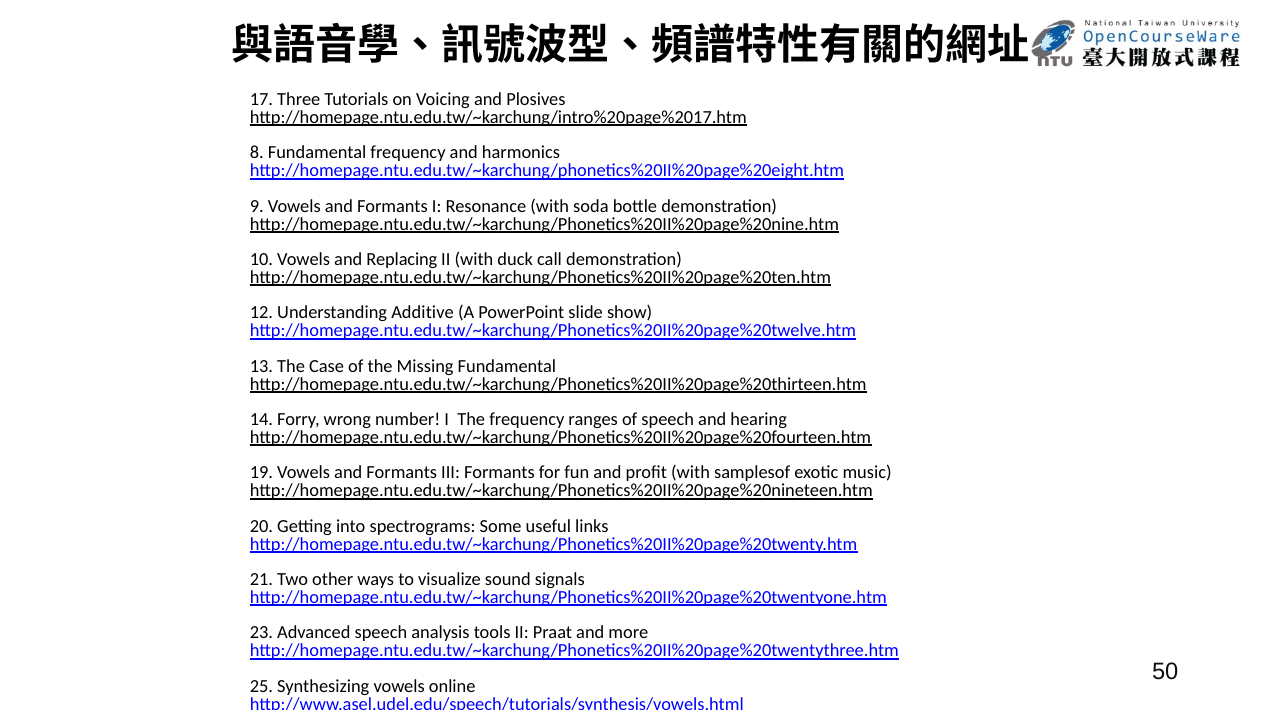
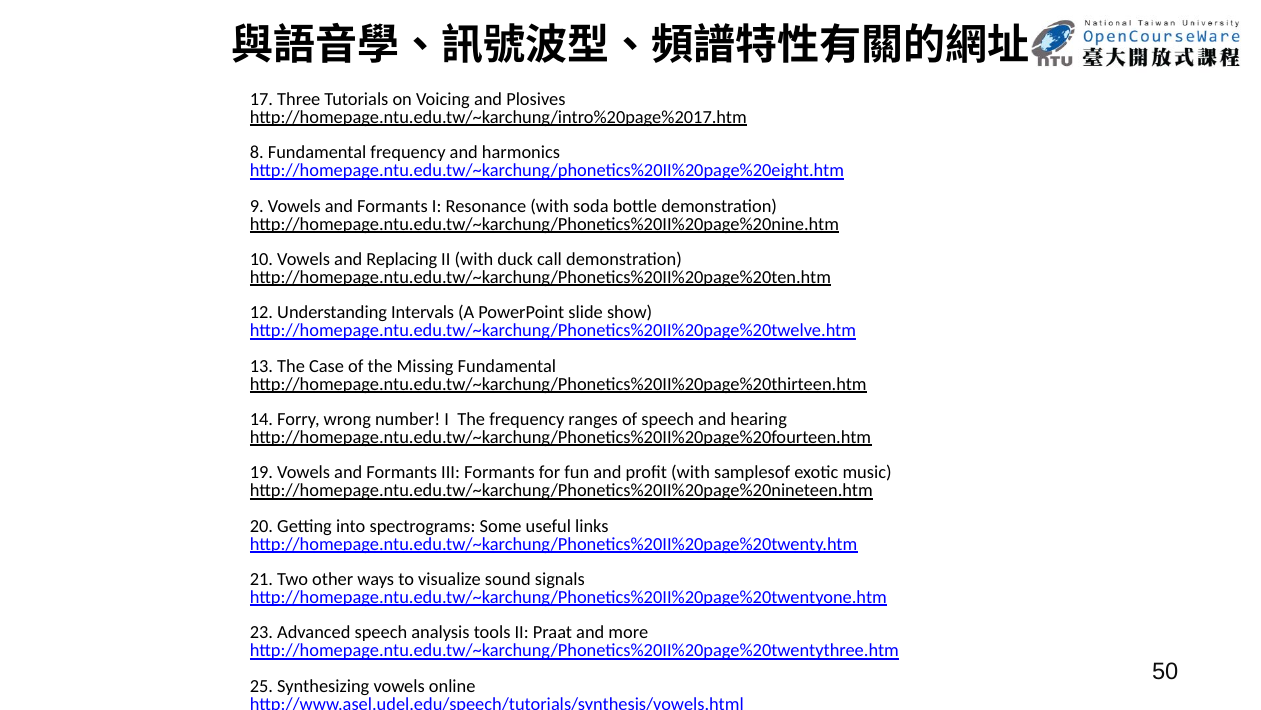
Additive: Additive -> Intervals (423, 313)
